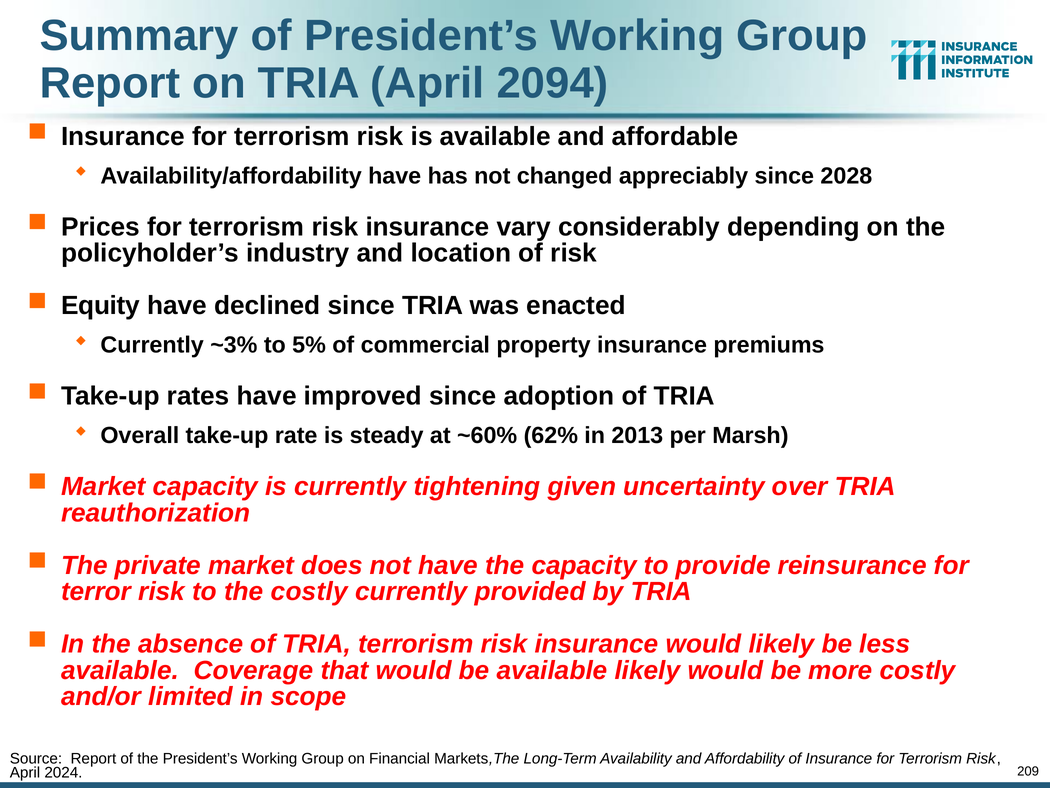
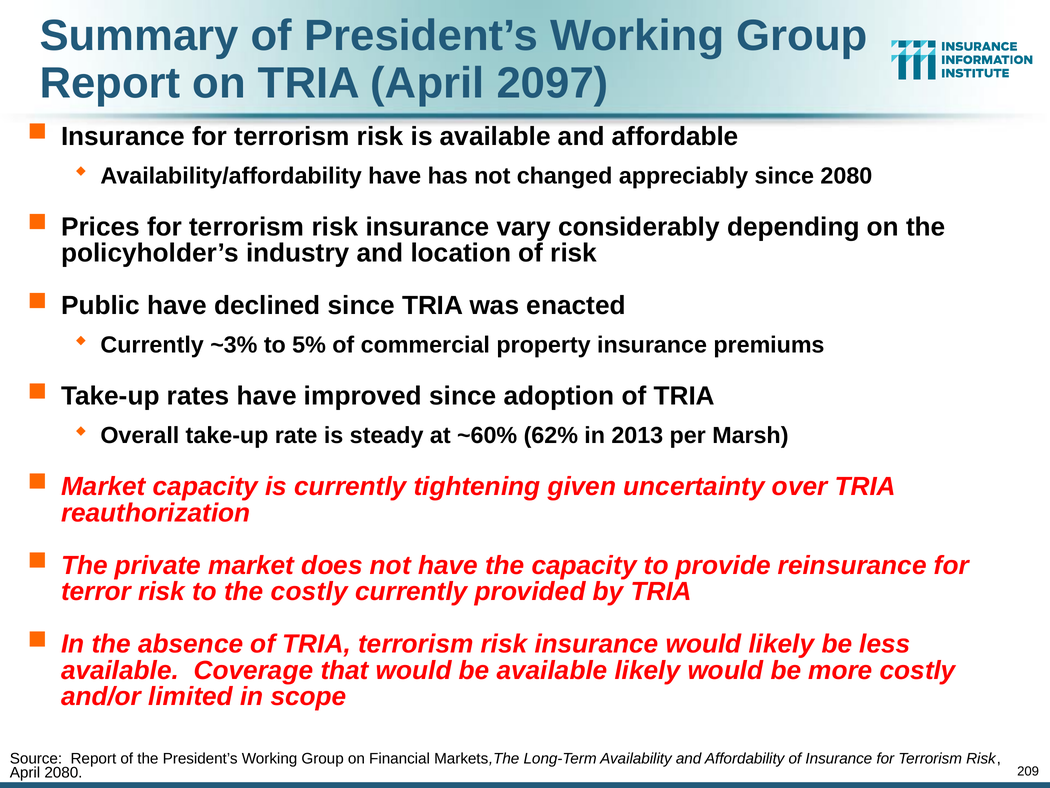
2094: 2094 -> 2097 (553, 83)
since 2028: 2028 -> 2080 (846, 176)
Equity: Equity -> Public (100, 306)
April 2024: 2024 -> 2080 (63, 772)
